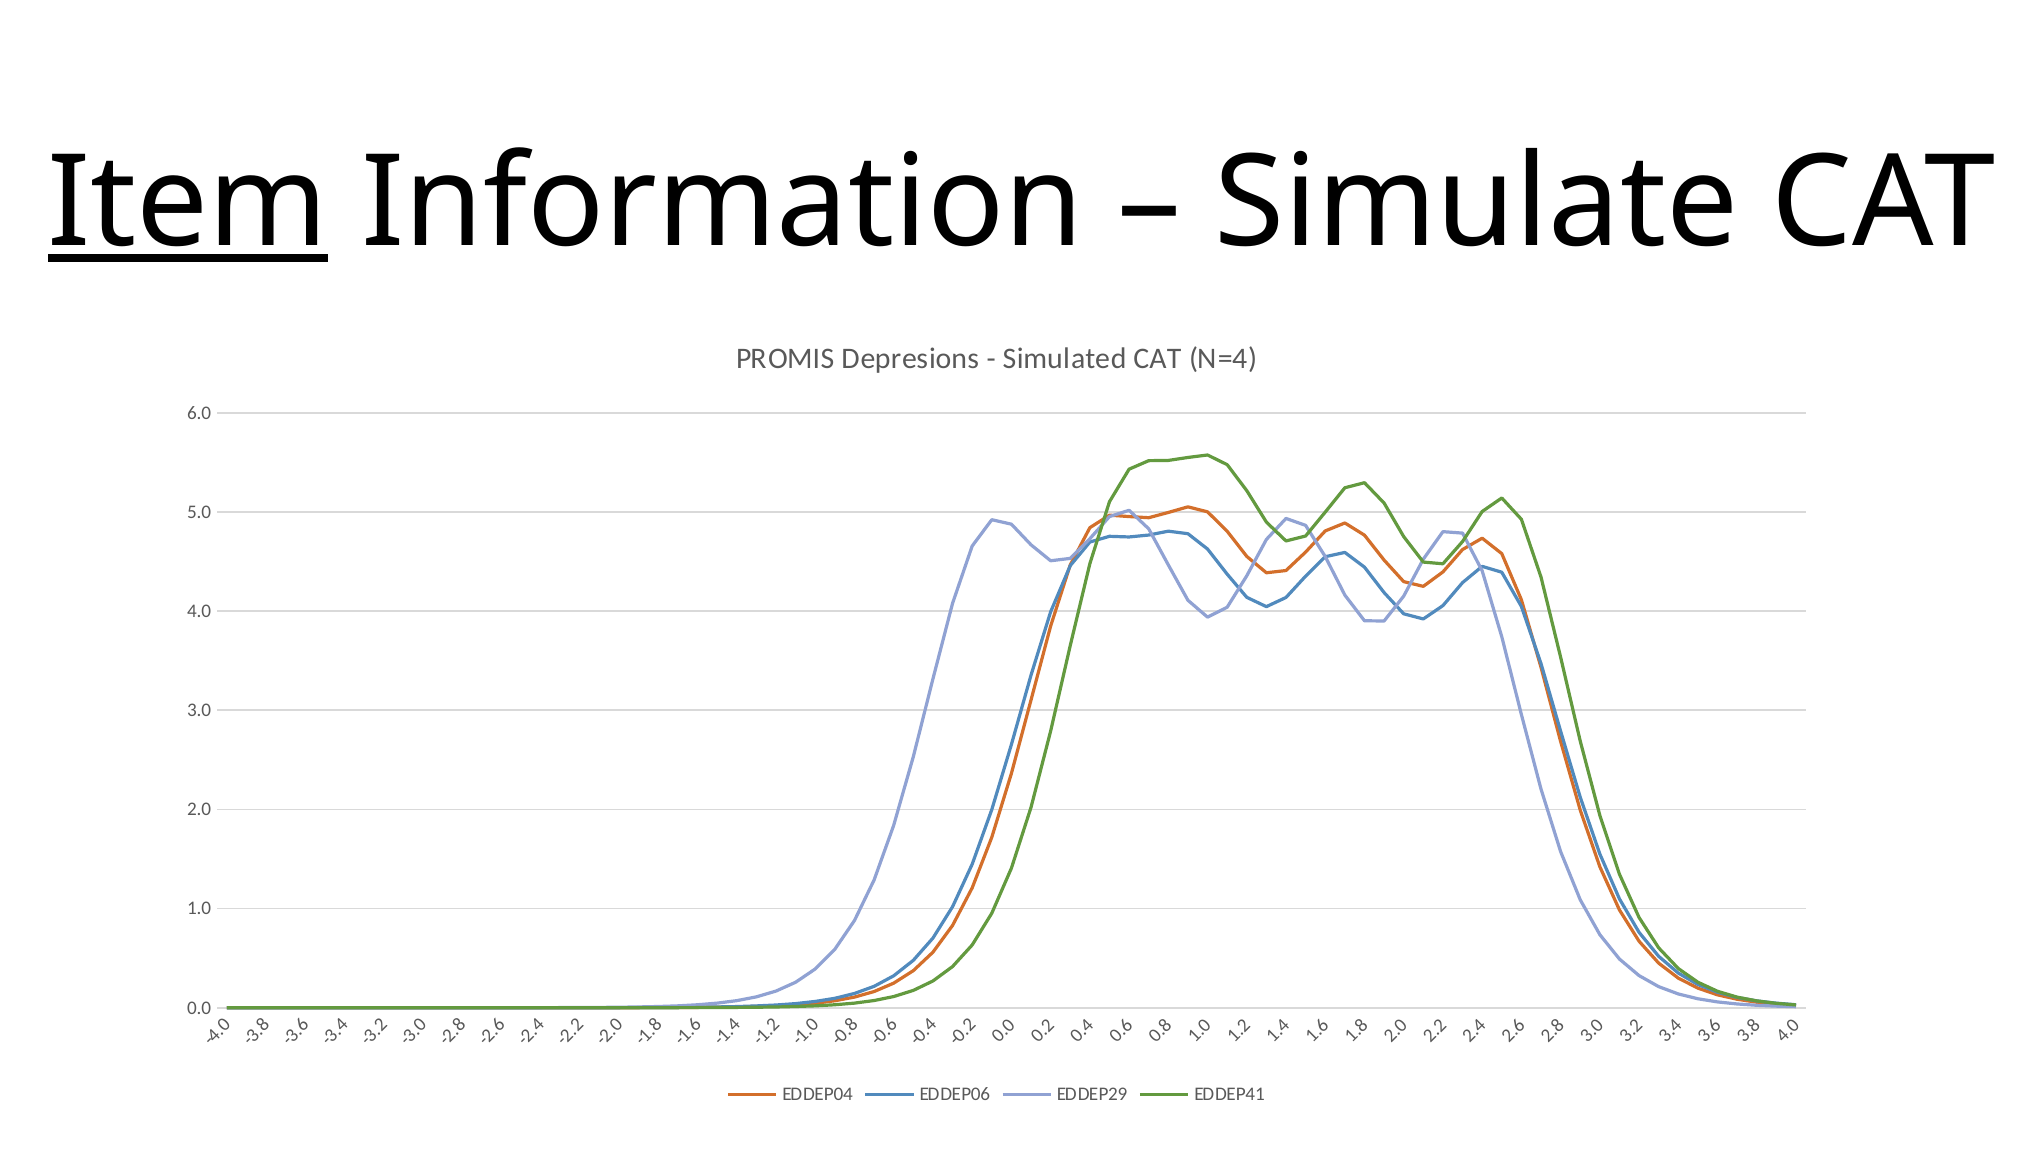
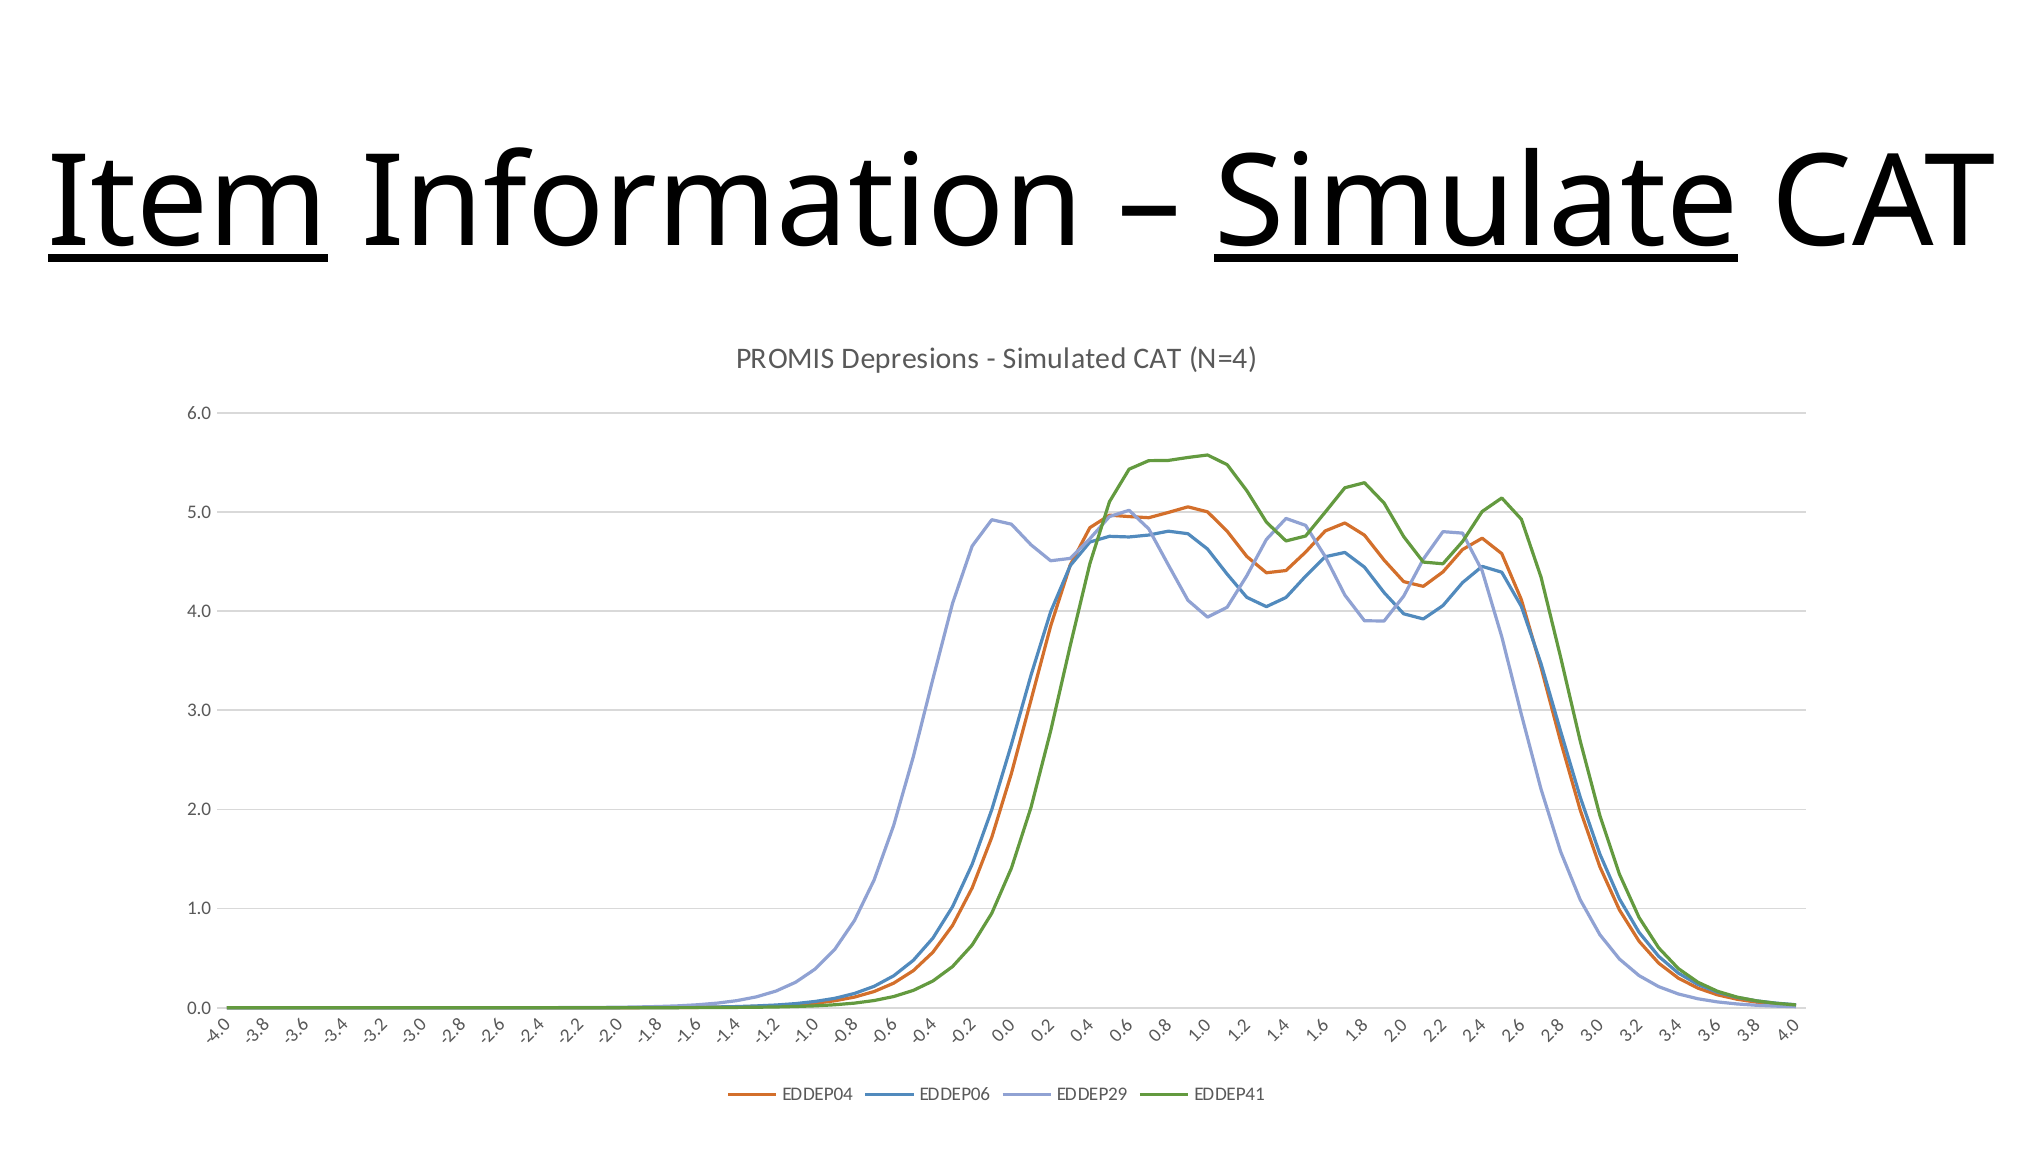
Simulate underline: none -> present (1476, 203)
